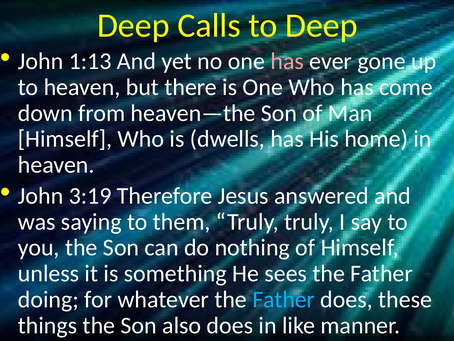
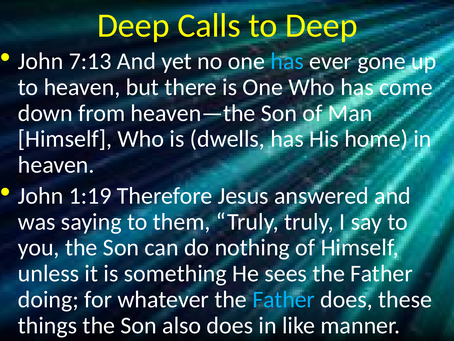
1:13: 1:13 -> 7:13 (90, 61)
has colour: pink -> light blue (287, 61)
3:19: 3:19 -> 1:19 (90, 196)
